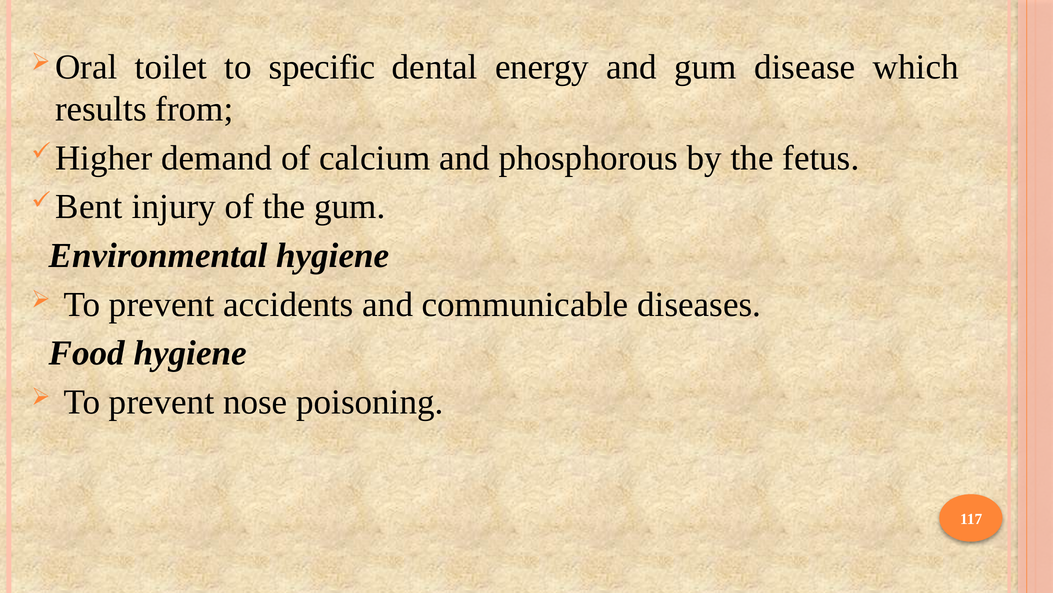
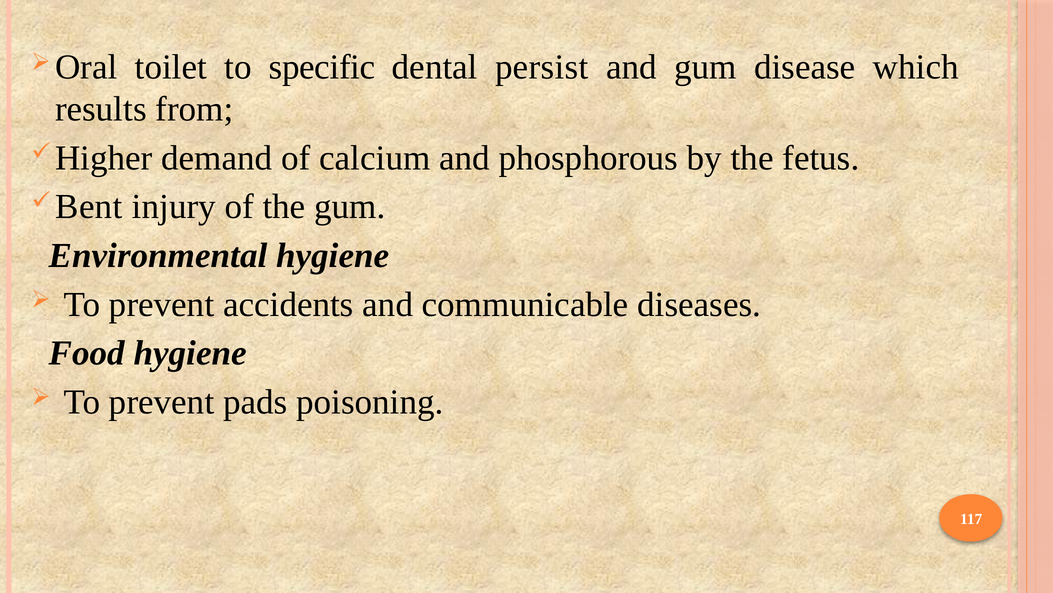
energy: energy -> persist (542, 67)
nose: nose -> pads (255, 402)
